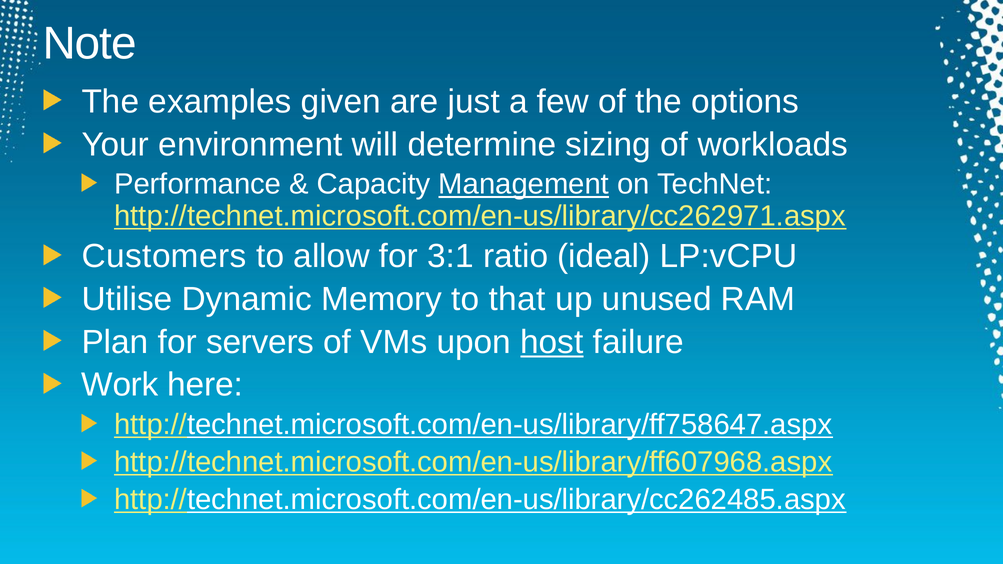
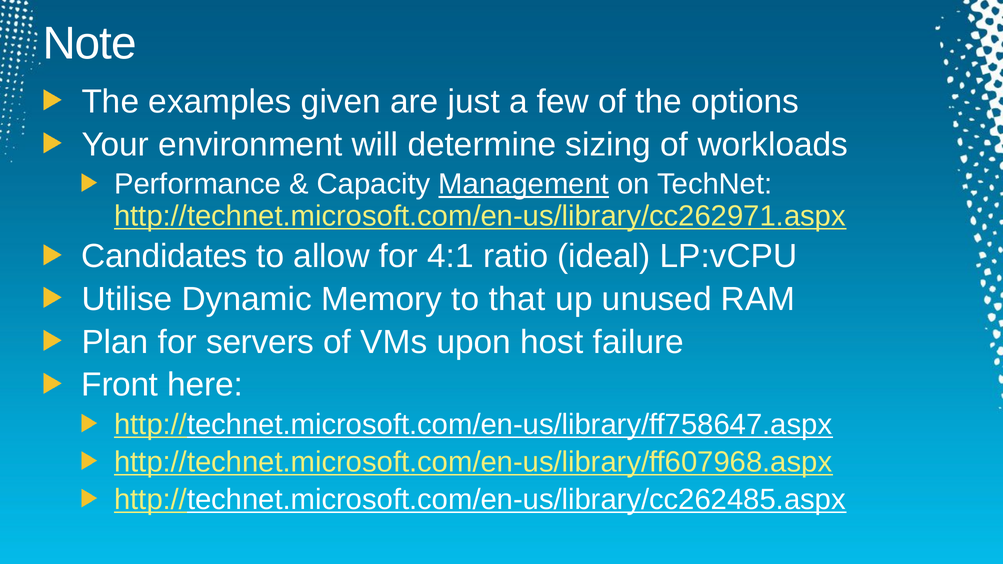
Customers: Customers -> Candidates (164, 257)
3:1: 3:1 -> 4:1 (450, 257)
host underline: present -> none (552, 342)
Work: Work -> Front (120, 385)
